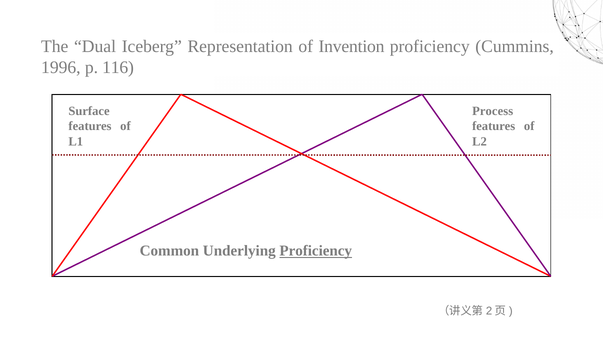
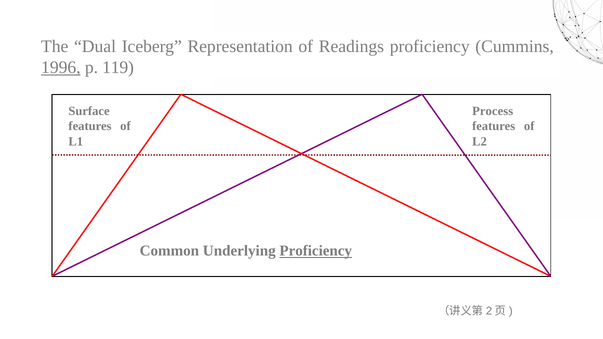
Invention: Invention -> Readings (351, 46)
1996 underline: none -> present (61, 67)
116: 116 -> 119 (118, 67)
